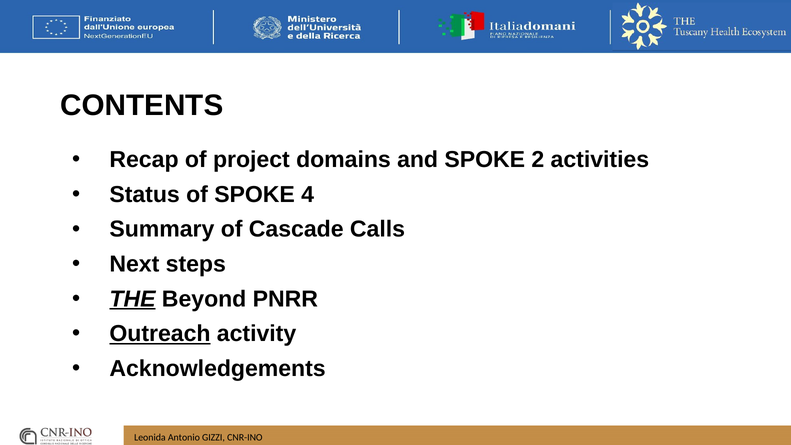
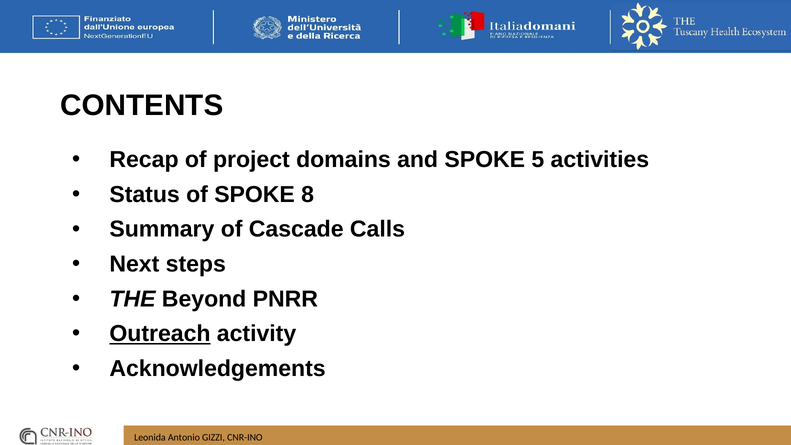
2: 2 -> 5 (538, 160)
4: 4 -> 8 (308, 194)
THE underline: present -> none (132, 299)
